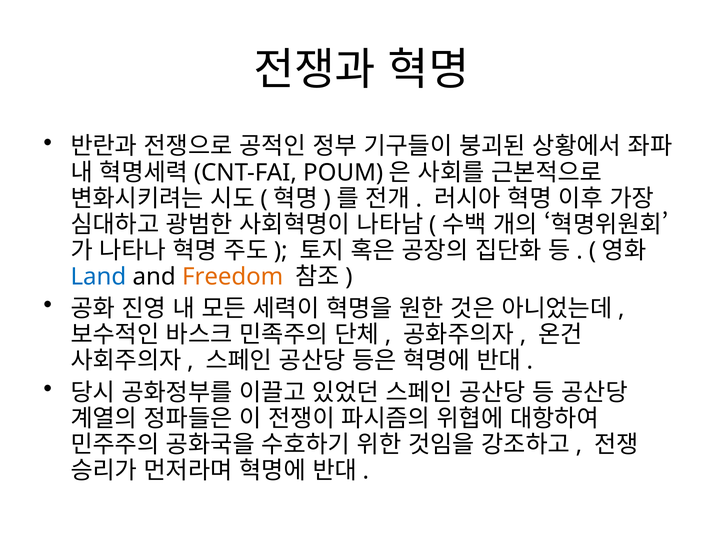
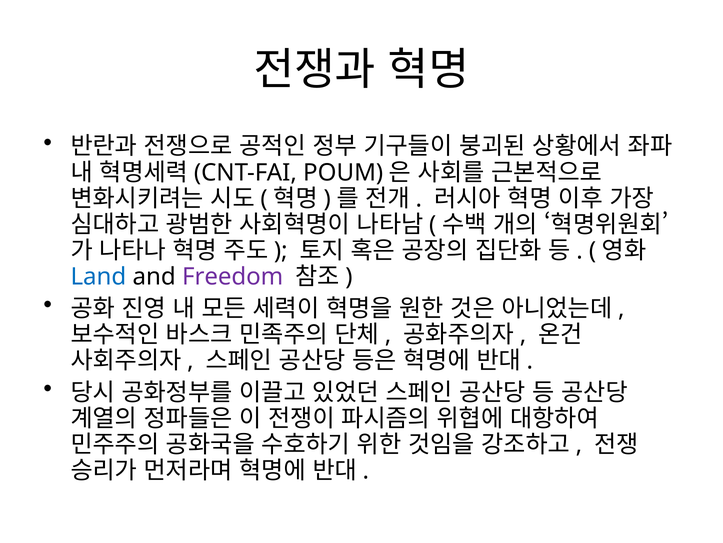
Freedom colour: orange -> purple (233, 276)
